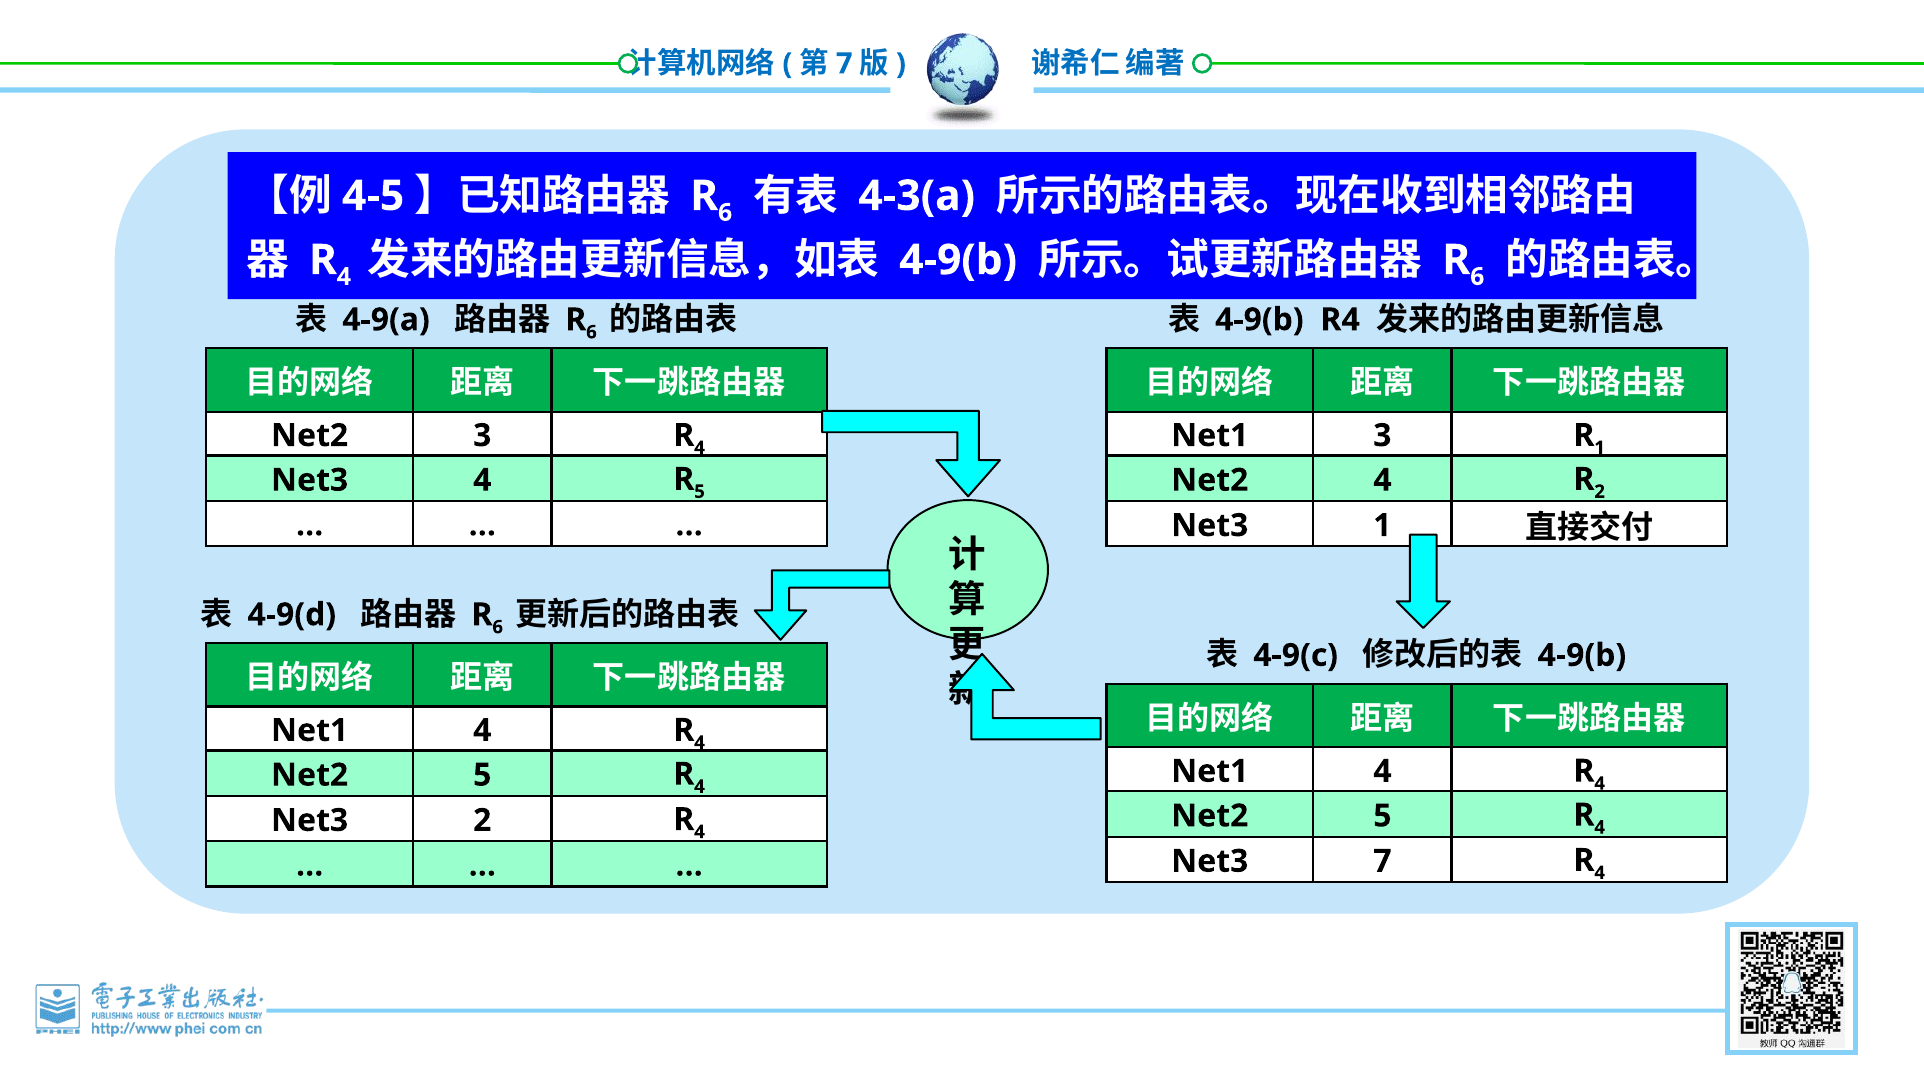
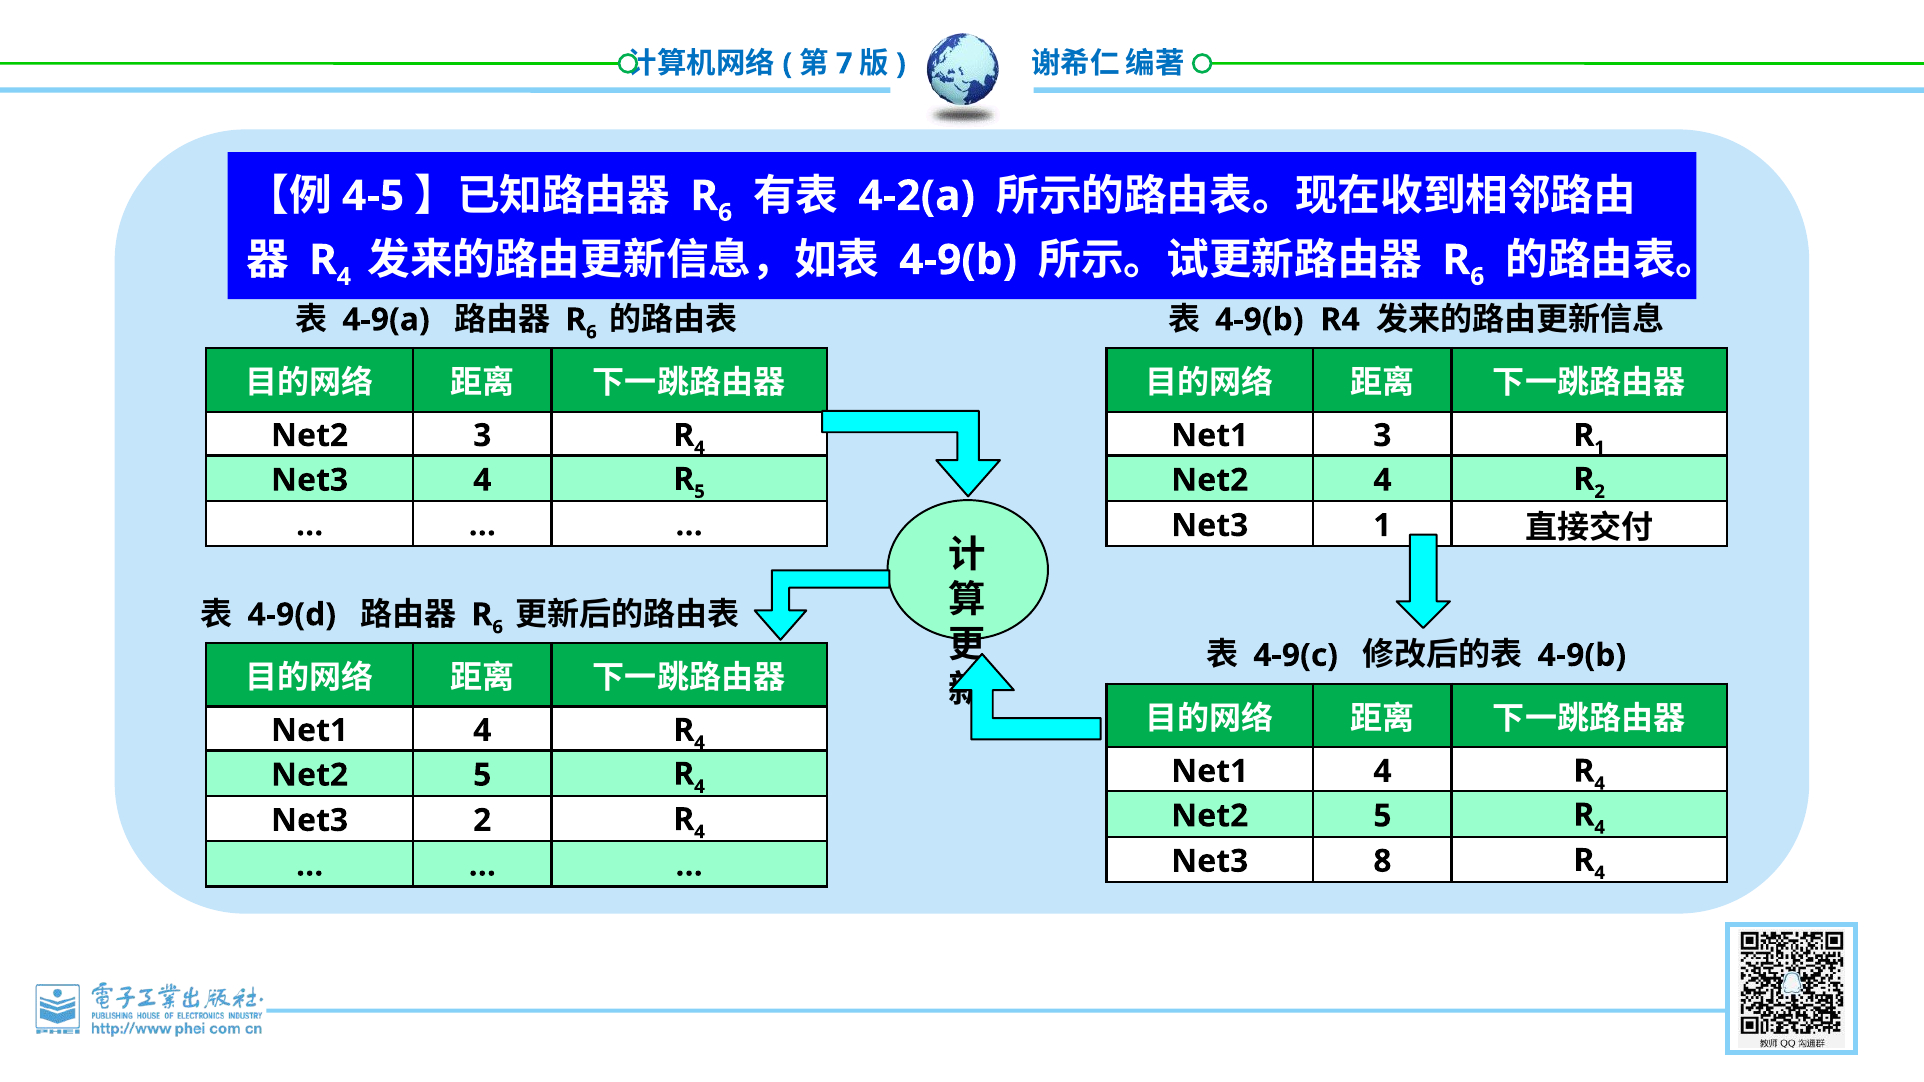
4-3(a: 4-3(a -> 4-2(a (917, 196)
Net3 7: 7 -> 8 (1382, 861)
